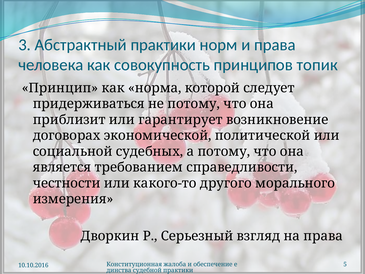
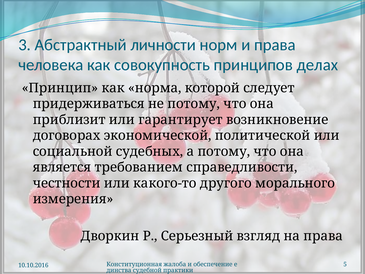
Абстрактный практики: практики -> личности (163, 45)
топик: топик -> делах (317, 65)
